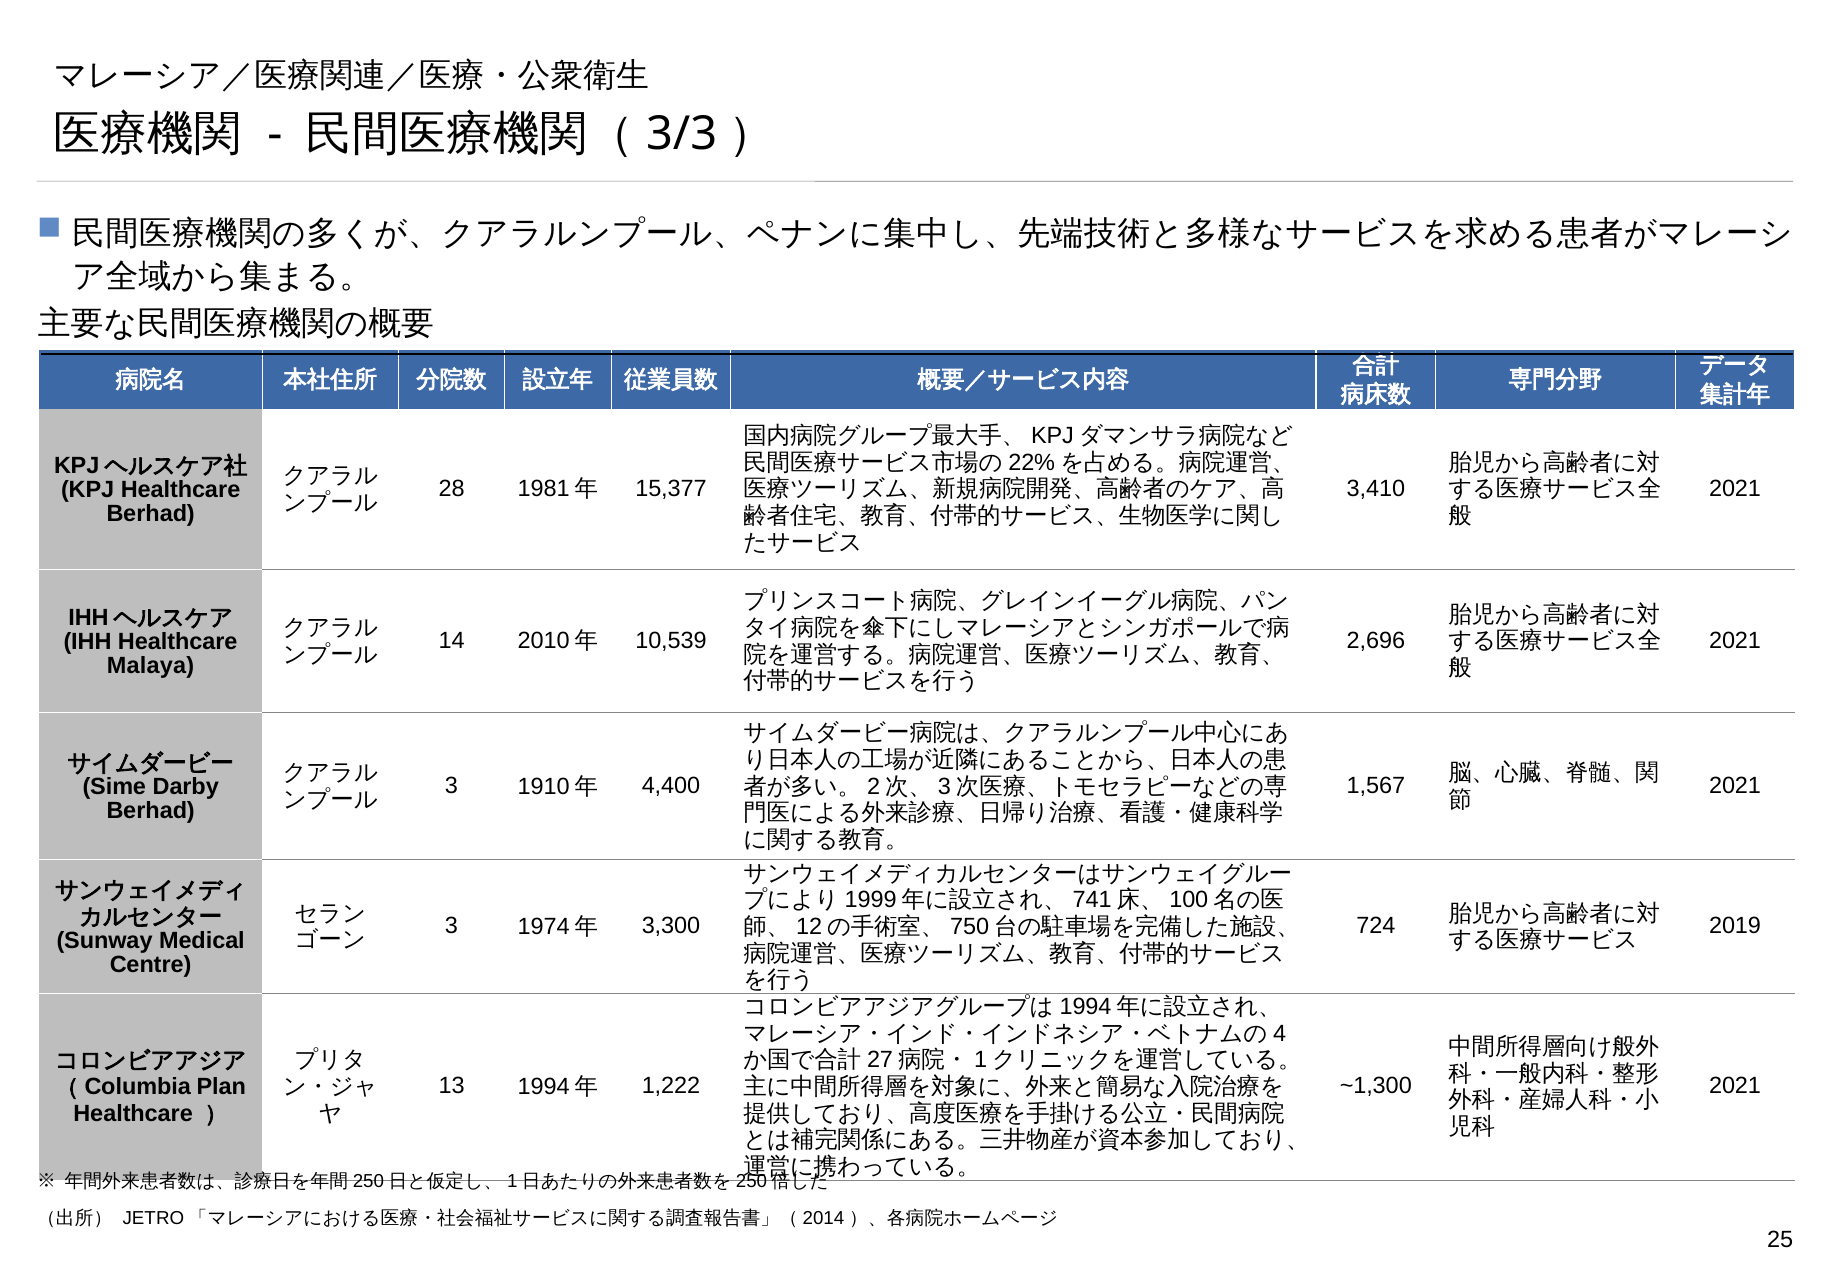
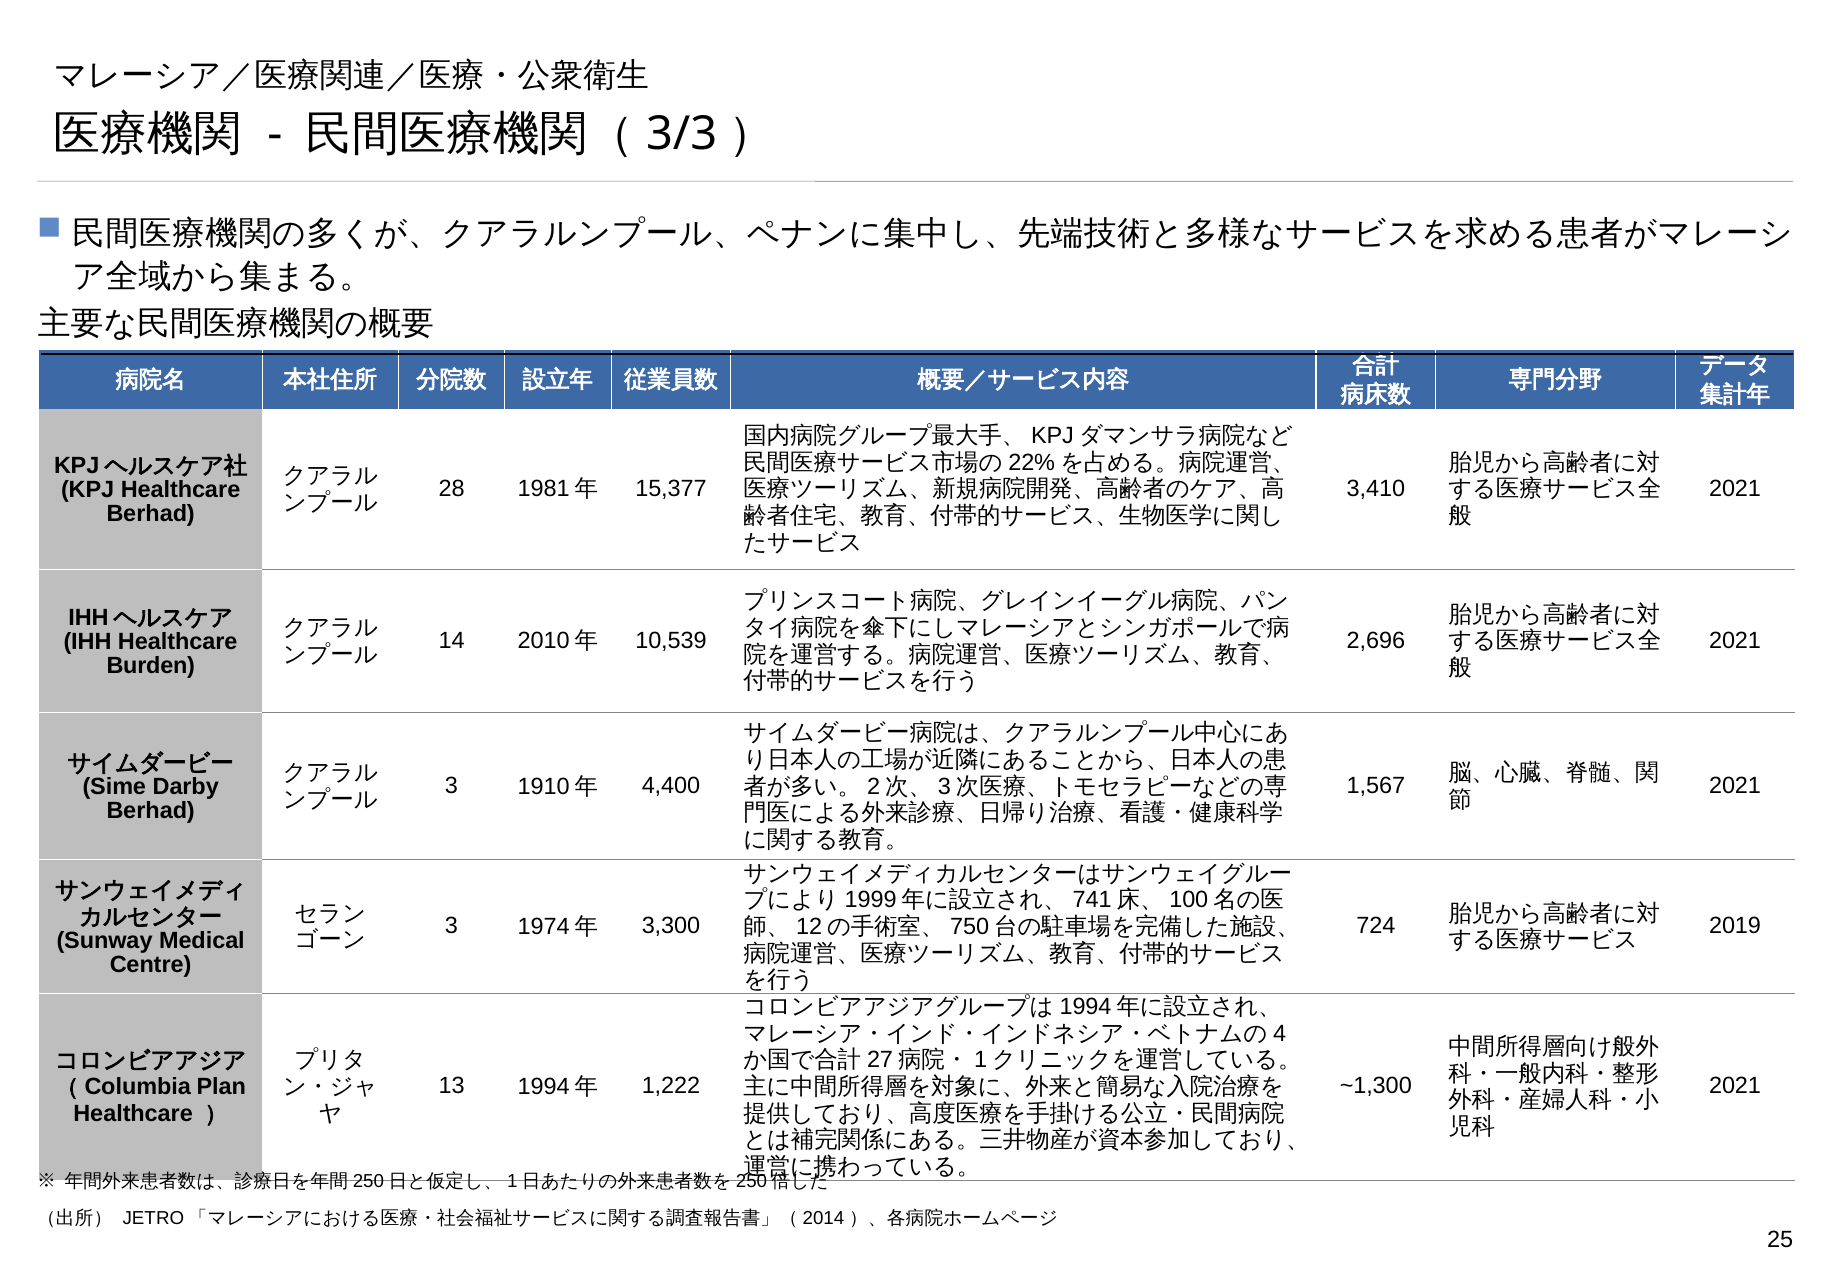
Malaya: Malaya -> Burden (151, 665)
